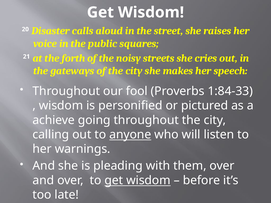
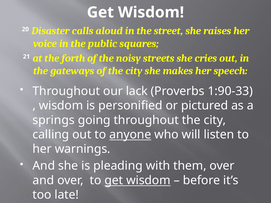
fool: fool -> lack (137, 91)
1:84-33: 1:84-33 -> 1:90-33 (230, 91)
achieve: achieve -> springs (54, 120)
